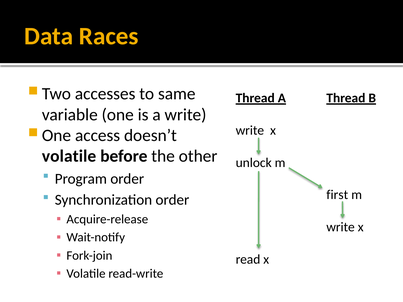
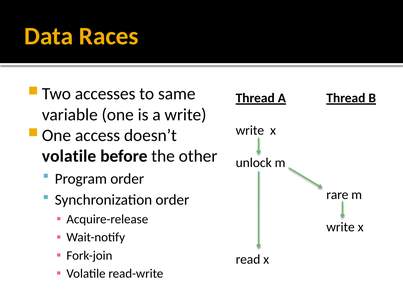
first: first -> rare (337, 195)
